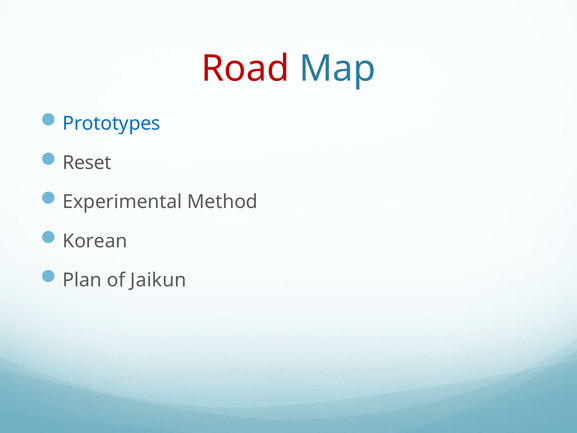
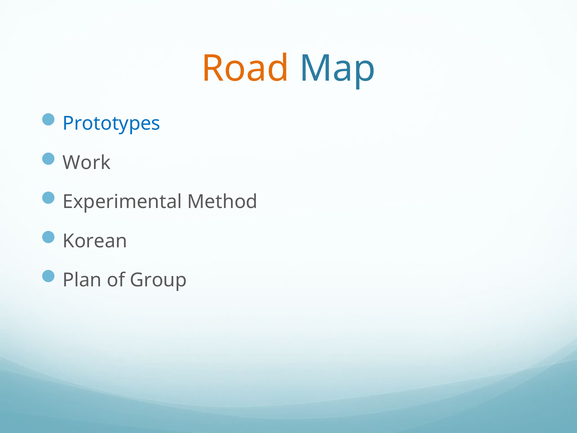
Road colour: red -> orange (245, 69)
Reset: Reset -> Work (87, 163)
Jaikun: Jaikun -> Group (158, 280)
